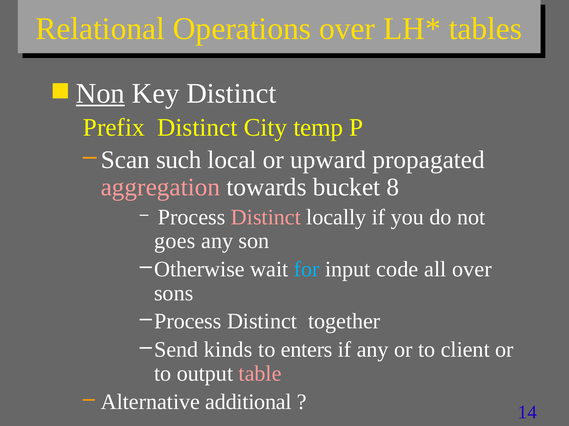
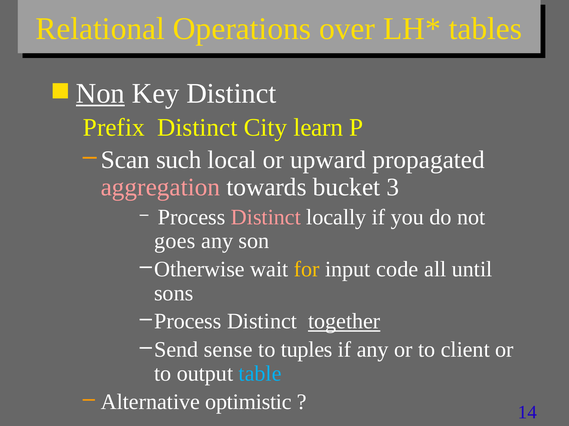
temp: temp -> learn (318, 128)
8: 8 -> 3 (393, 187)
for colour: light blue -> yellow (307, 270)
all over: over -> until (472, 270)
together underline: none -> present (344, 322)
kinds: kinds -> sense (228, 350)
enters: enters -> tuples (307, 350)
table colour: pink -> light blue (260, 374)
additional: additional -> optimistic (248, 402)
